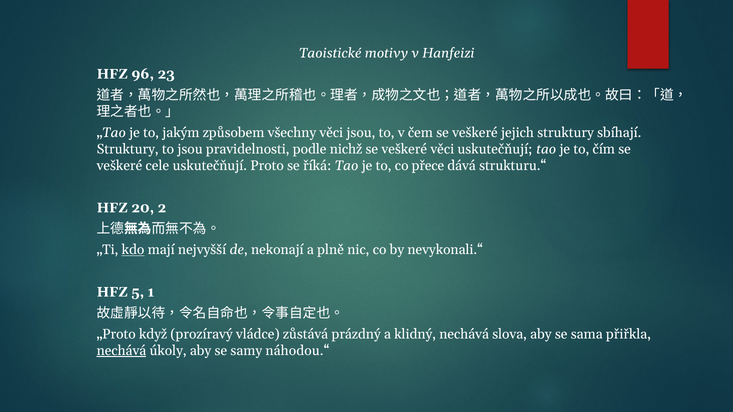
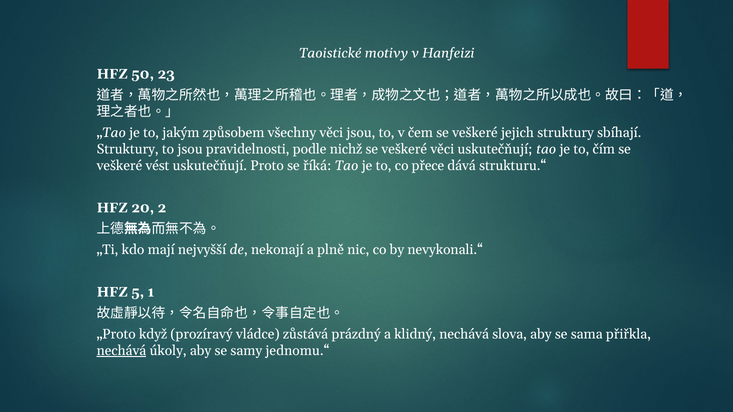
96: 96 -> 50 (143, 74)
cele: cele -> vést (157, 166)
kdo underline: present -> none (133, 250)
náhodou.“: náhodou.“ -> jednomu.“ (297, 351)
